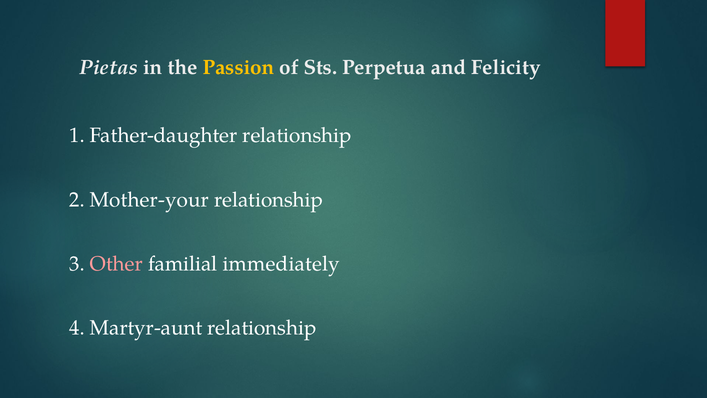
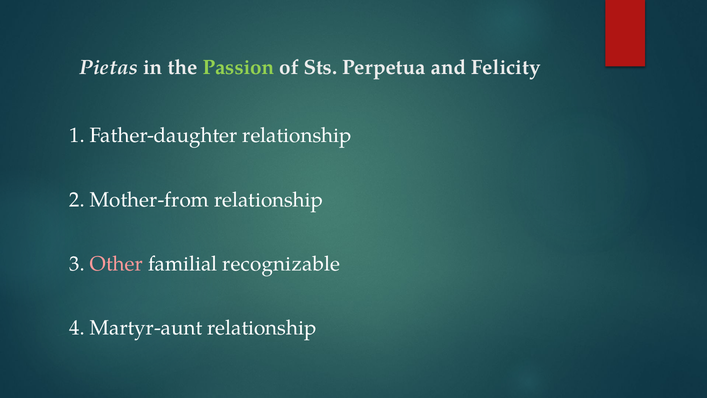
Passion colour: yellow -> light green (239, 67)
Mother-your: Mother-your -> Mother-from (149, 200)
immediately: immediately -> recognizable (281, 264)
